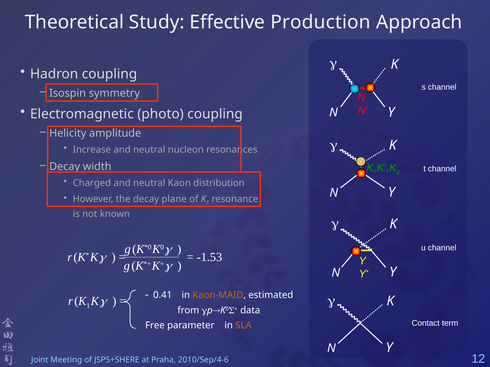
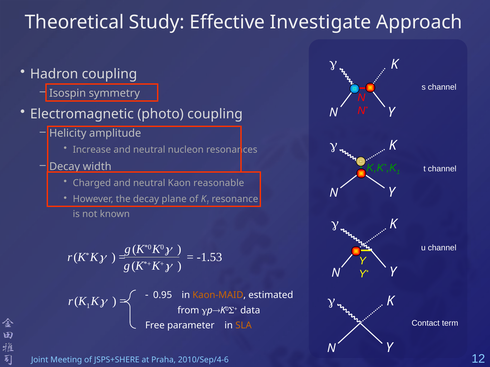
Production: Production -> Investigate (321, 22)
distribution: distribution -> reasonable (219, 183)
0.41: 0.41 -> 0.95 (163, 296)
